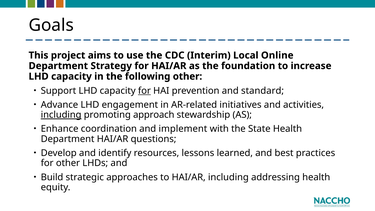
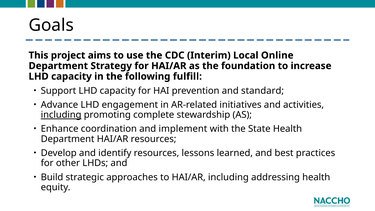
following other: other -> fulfill (187, 76)
for underline: present -> none (144, 91)
approach: approach -> complete (154, 115)
HAI/AR questions: questions -> resources (154, 139)
